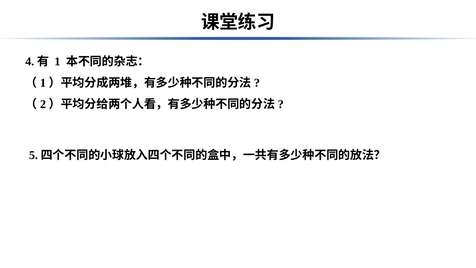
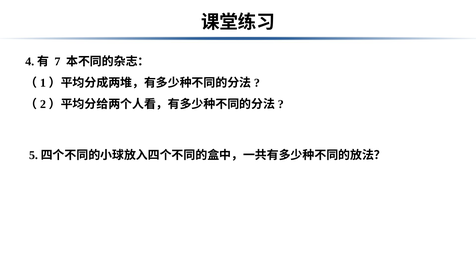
1: 1 -> 7 (57, 61)
